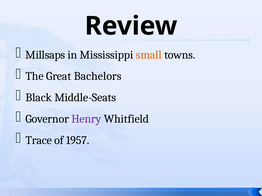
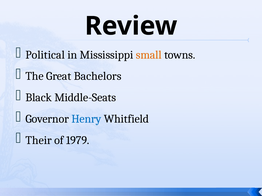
Millsaps: Millsaps -> Political (45, 55)
Henry colour: purple -> blue (86, 119)
Trace: Trace -> Their (39, 141)
1957: 1957 -> 1979 (78, 141)
